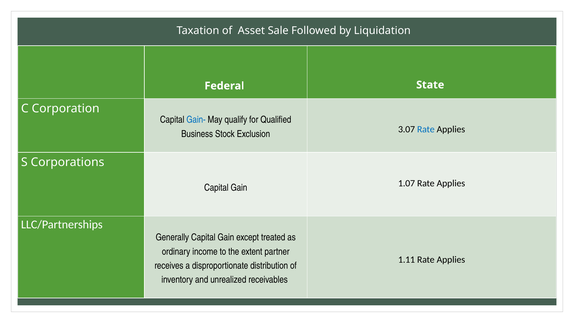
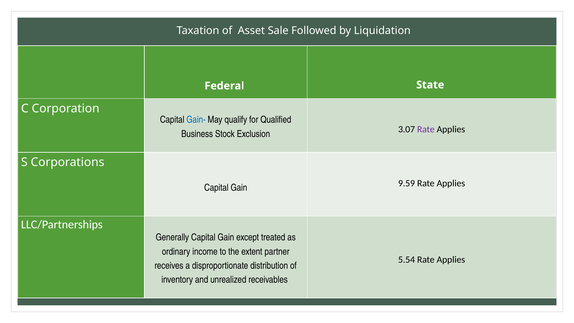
Rate colour: blue -> purple (426, 129)
1.07: 1.07 -> 9.59 (407, 183)
1.11: 1.11 -> 5.54 (407, 260)
